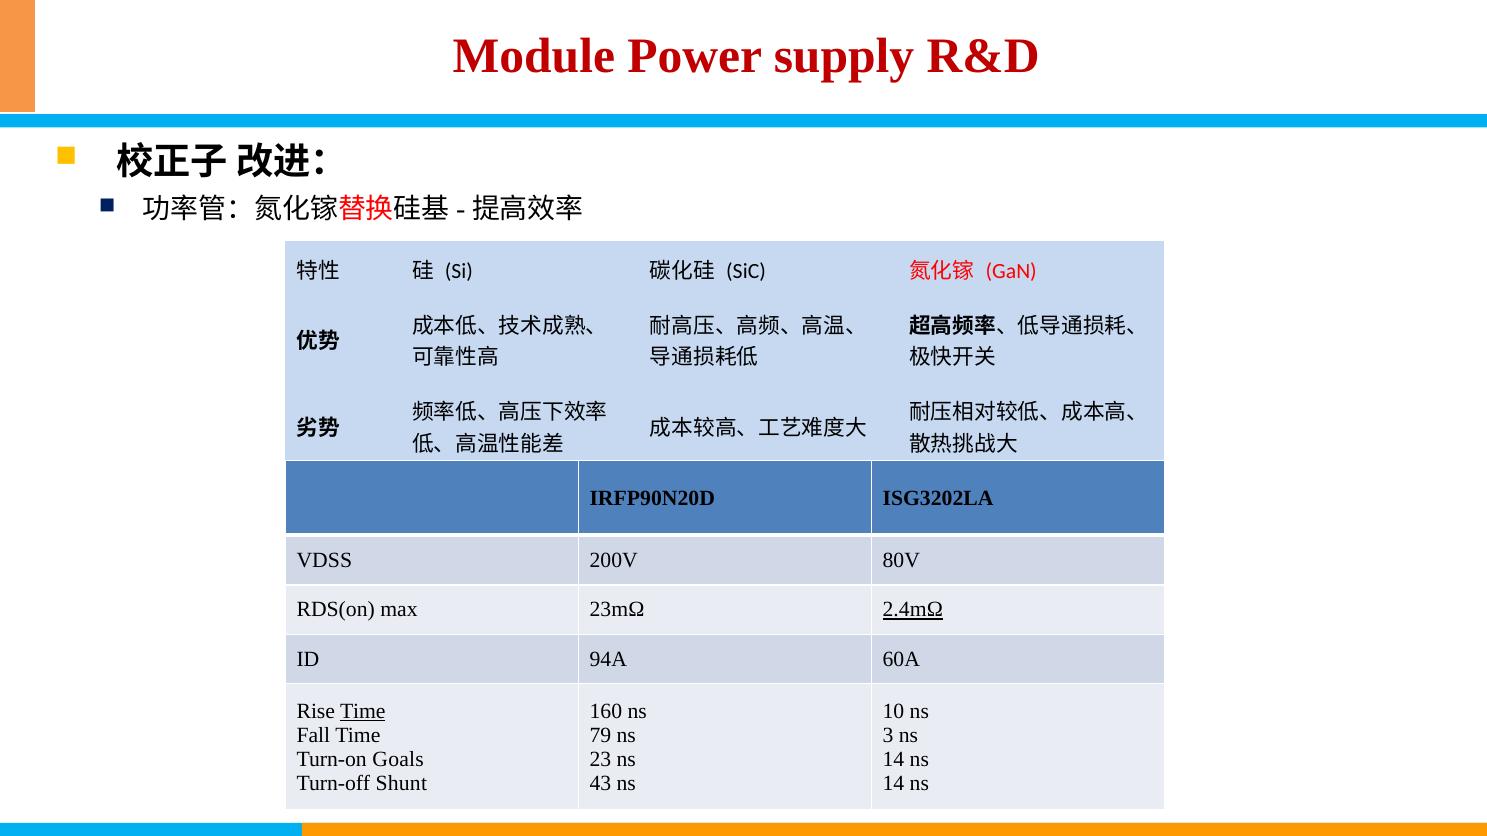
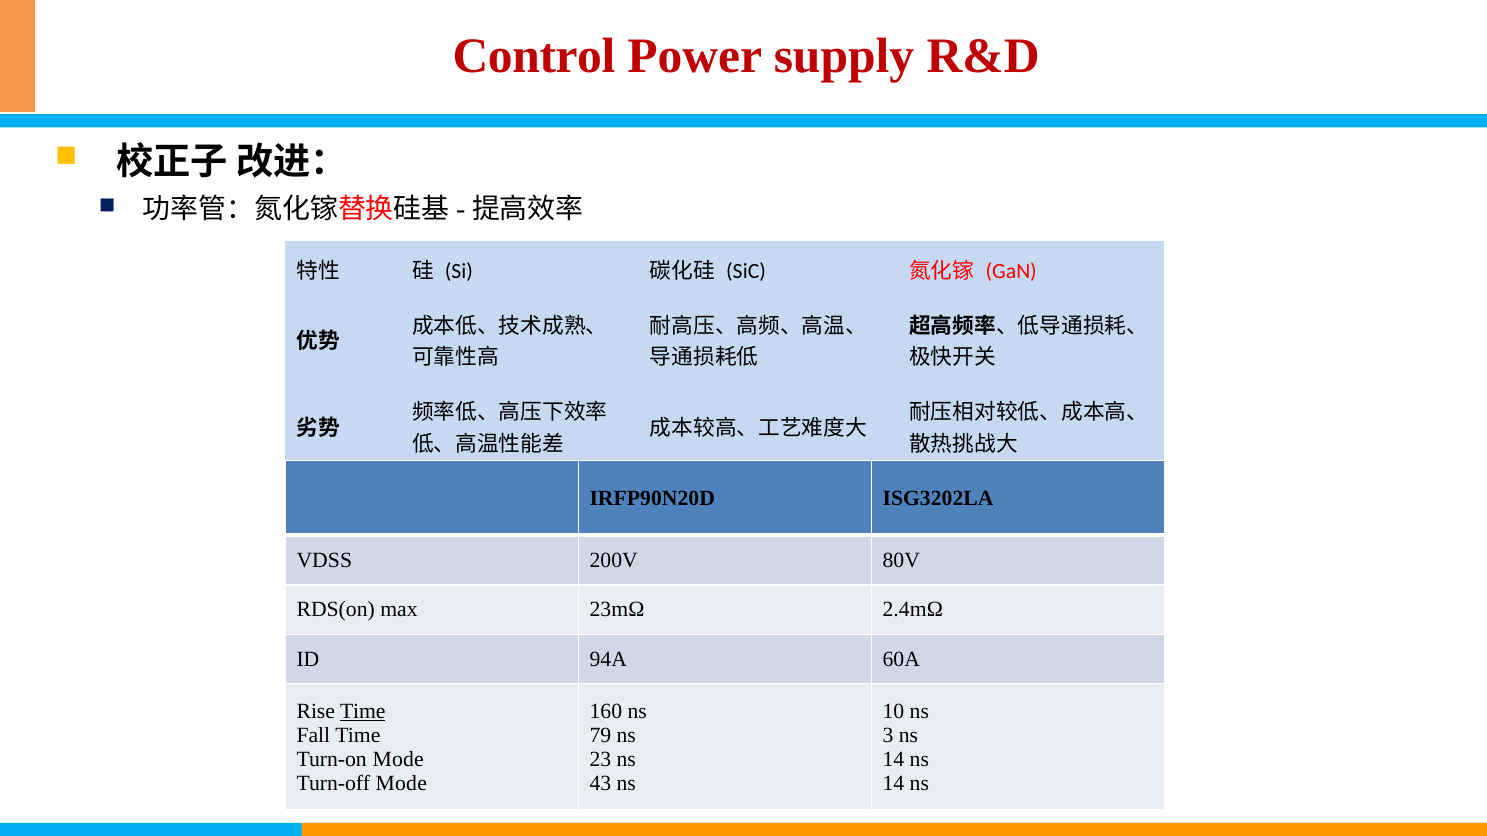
Module: Module -> Control (534, 56)
2.4mΩ underline: present -> none (913, 610)
Turn-on Goals: Goals -> Mode (398, 759)
Turn-off Shunt: Shunt -> Mode (401, 783)
